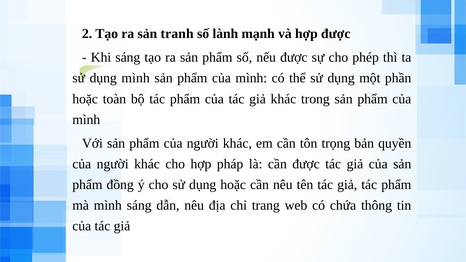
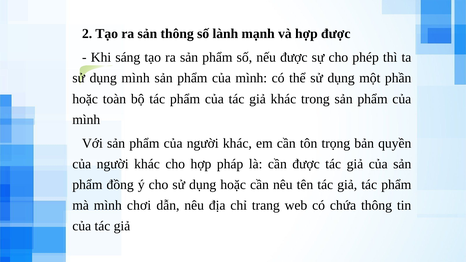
sản tranh: tranh -> thông (177, 34)
mình sáng: sáng -> chơi (139, 205)
